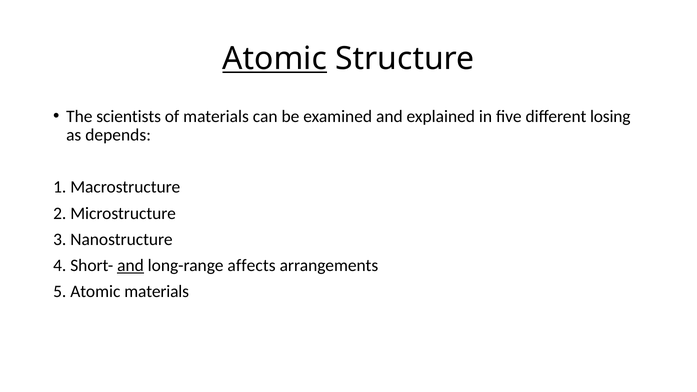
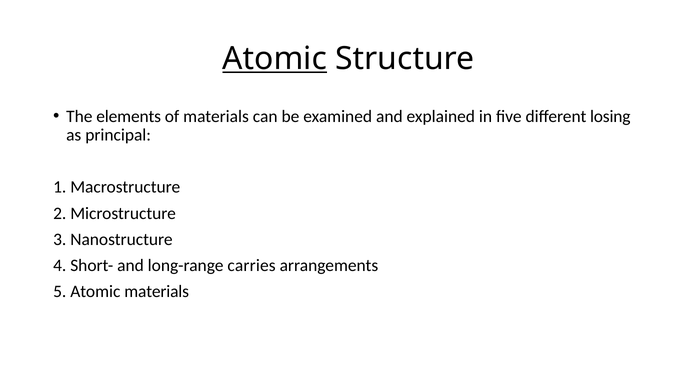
scientists: scientists -> elements (129, 116)
depends: depends -> principal (118, 135)
and underline: present -> none (130, 265)
affects: affects -> carries (252, 265)
